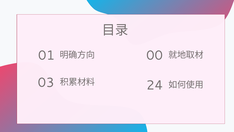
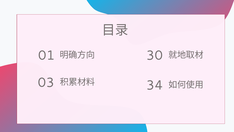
00: 00 -> 30 (155, 55)
24: 24 -> 34 (155, 85)
